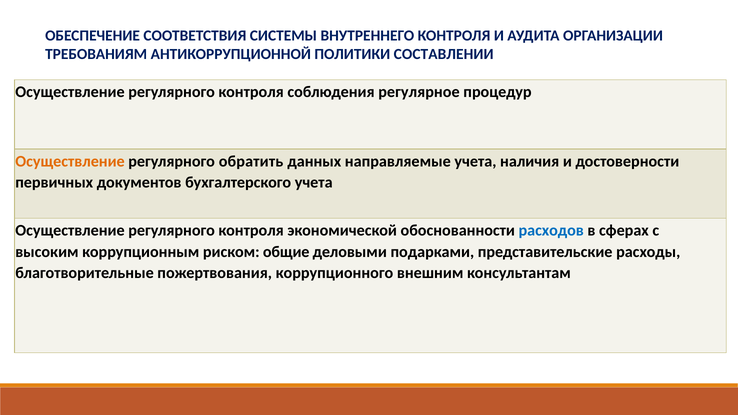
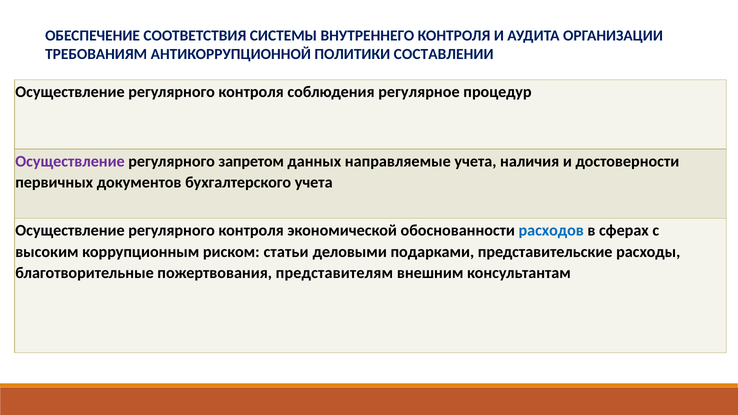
Осуществление colour: orange -> purple (70, 161)
обратить: обратить -> запретом (251, 161)
общие: общие -> статьи (286, 252)
коррупционного: коррупционного -> представителям (334, 273)
